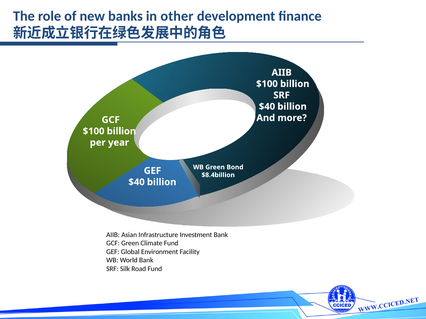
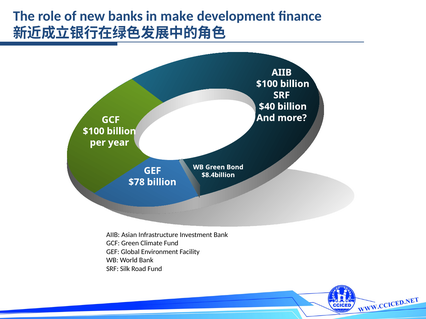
other: other -> make (177, 16)
$40: $40 -> $78 (137, 182)
